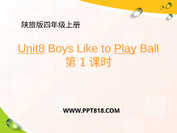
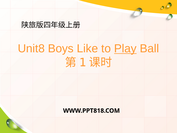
Unit8 underline: present -> none (31, 48)
